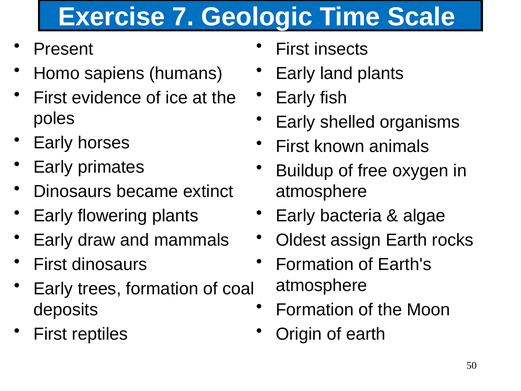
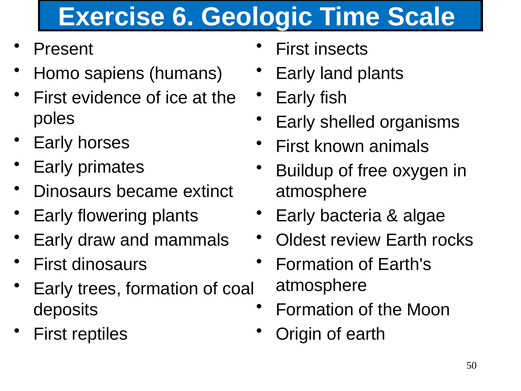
7: 7 -> 6 (183, 17)
assign: assign -> review (356, 240)
